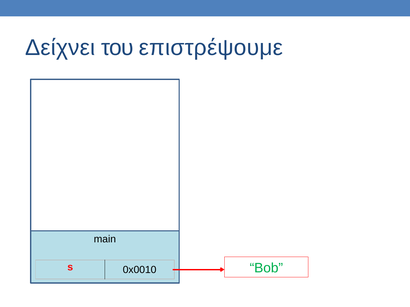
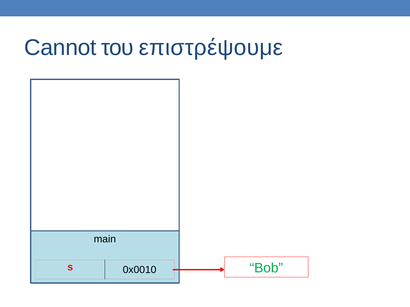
Δείχνει: Δείχνει -> Cannot (60, 48)
